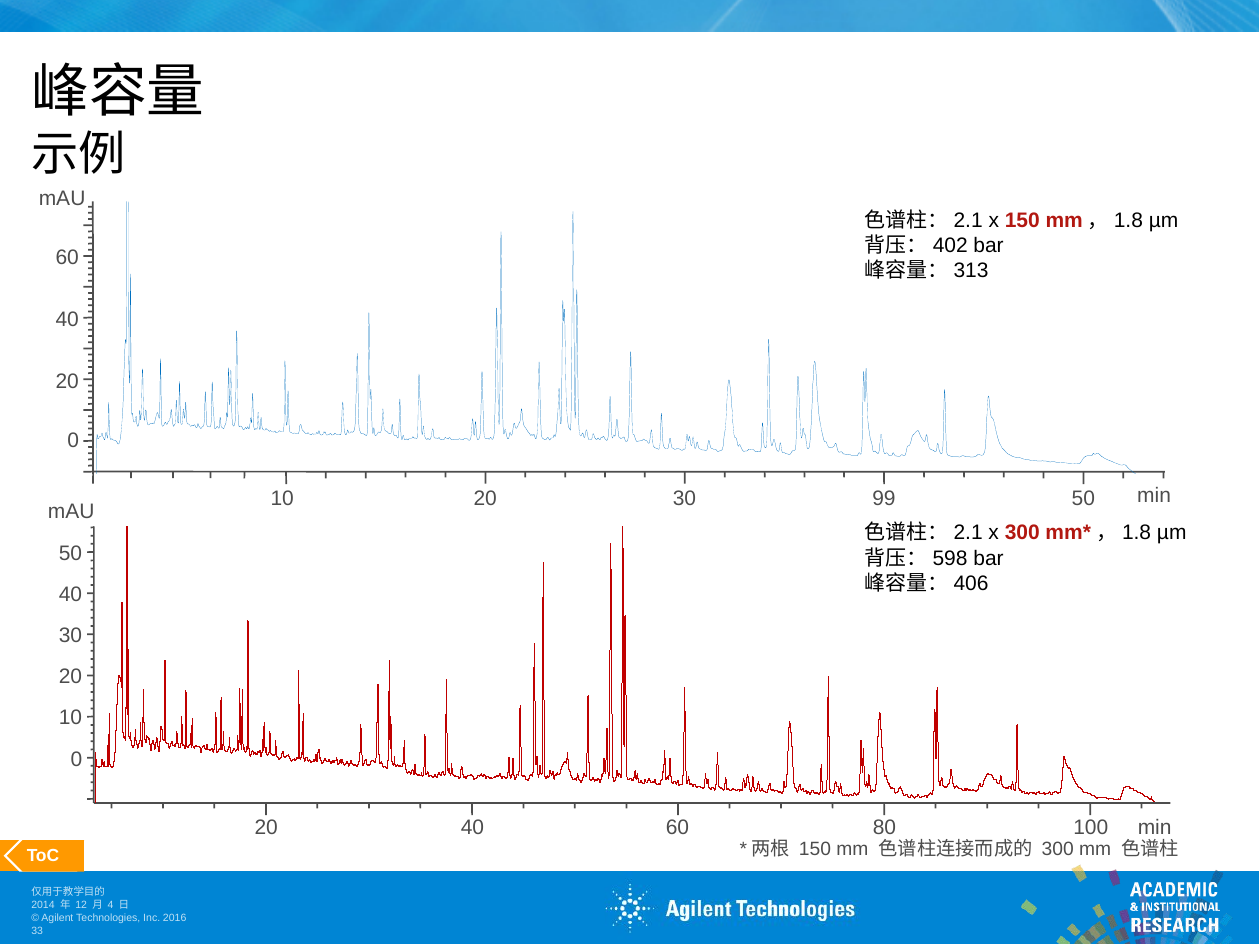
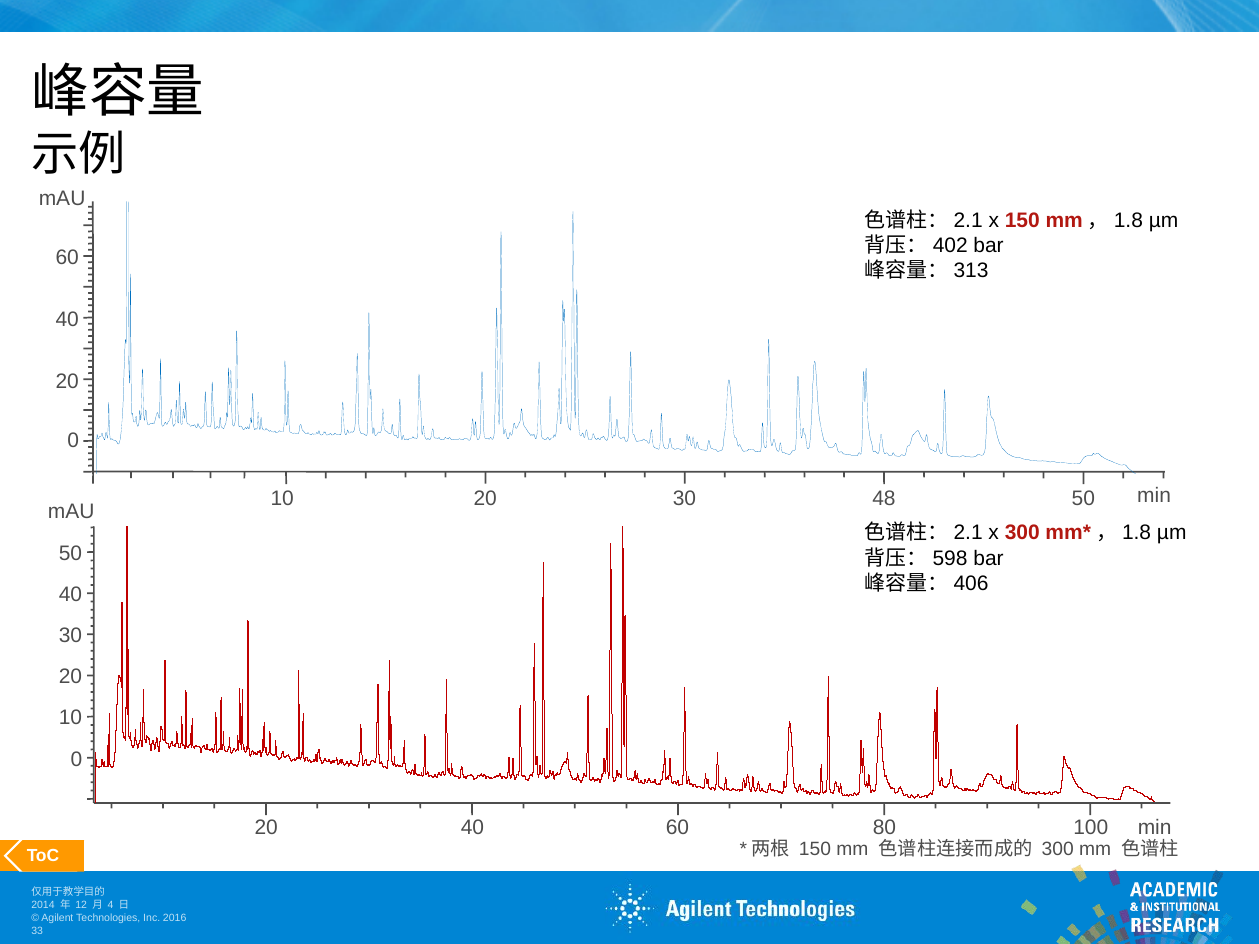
99: 99 -> 48 (884, 498)
